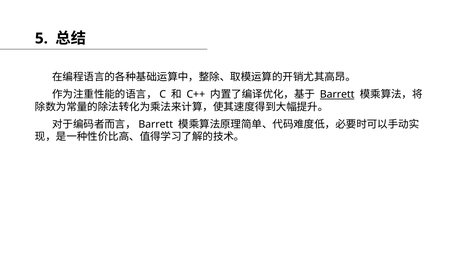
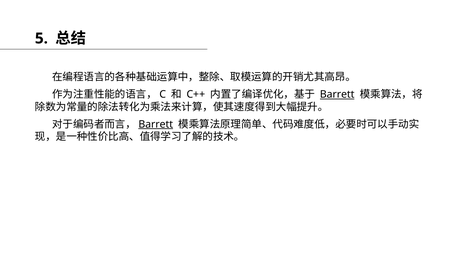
Barrett underline: none -> present (156, 125)
